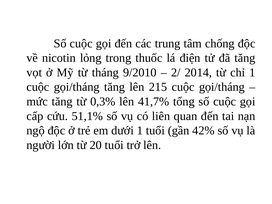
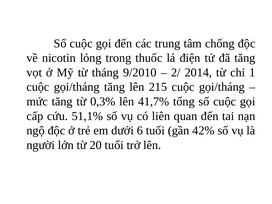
dưới 1: 1 -> 6 (140, 131)
